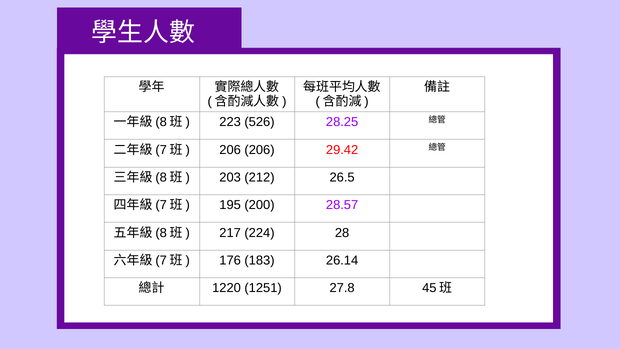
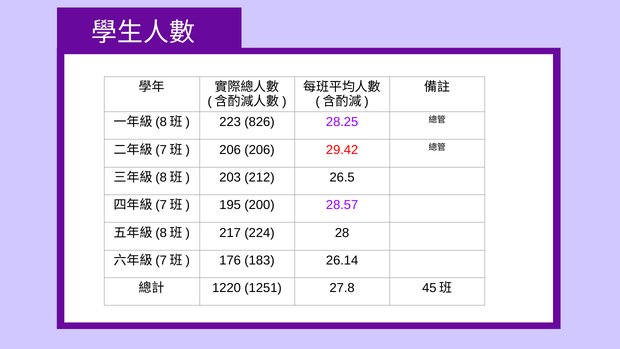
526: 526 -> 826 (260, 122)
